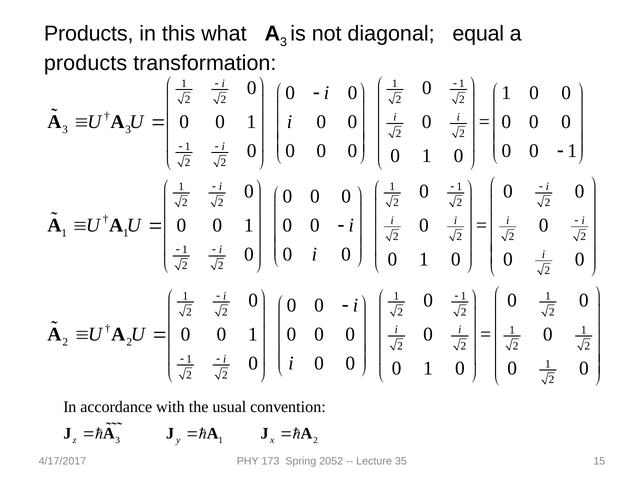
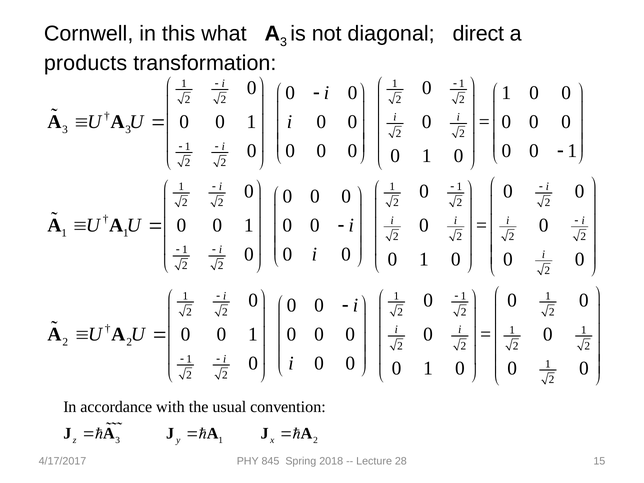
Products: Products -> Cornwell (89, 34)
equal: equal -> direct (478, 34)
173: 173 -> 845 (270, 461)
2052: 2052 -> 2018 (331, 461)
35: 35 -> 28 (401, 461)
